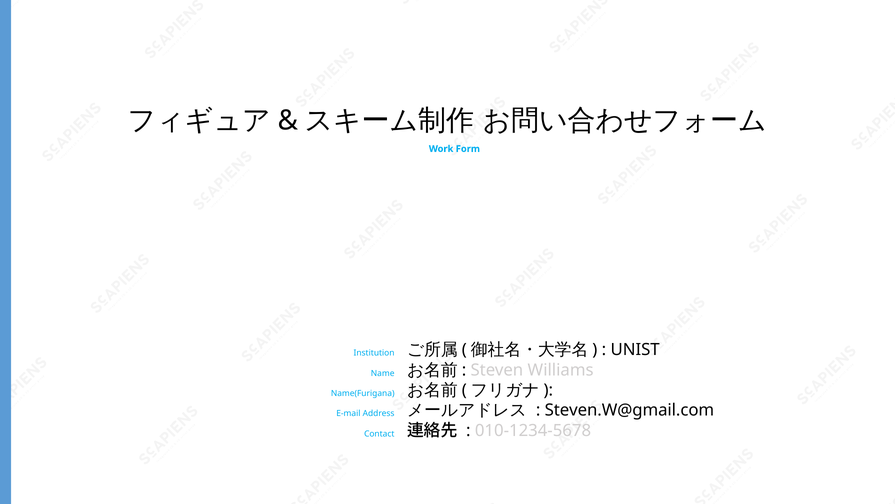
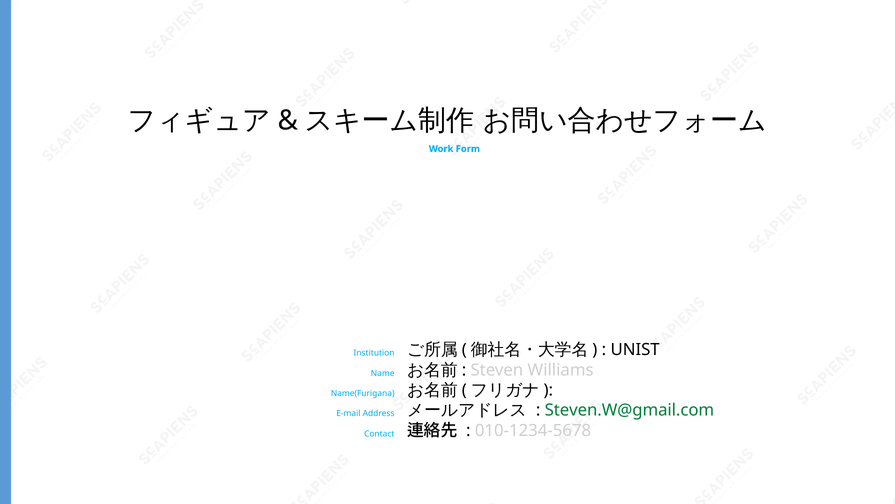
Steven.W@gmail.com colour: black -> green (629, 410)
